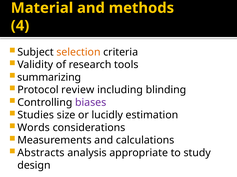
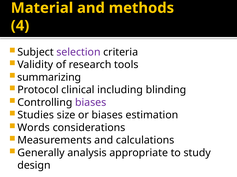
selection colour: orange -> purple (78, 52)
review: review -> clinical (78, 90)
or lucidly: lucidly -> biases (107, 115)
Abstracts: Abstracts -> Generally (41, 153)
